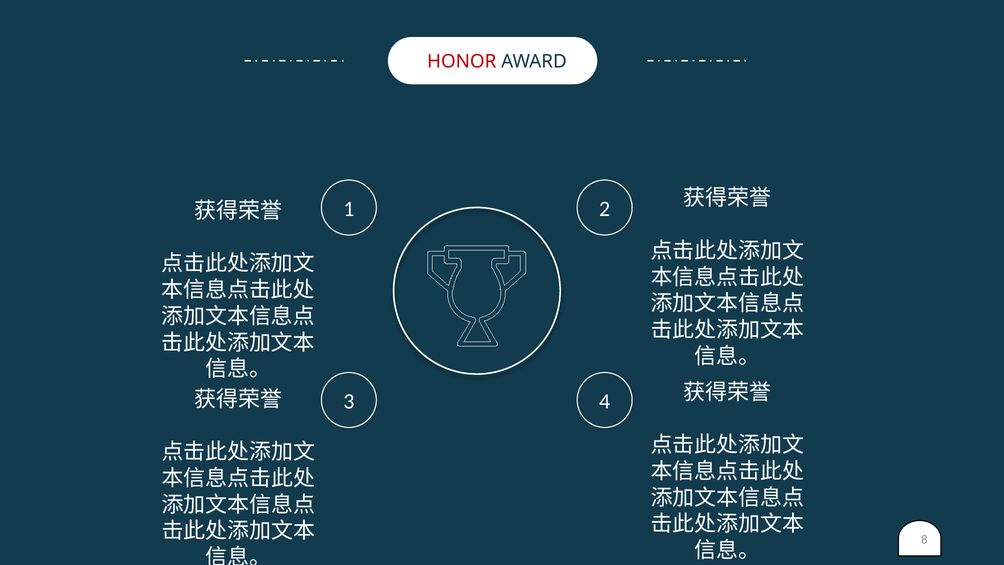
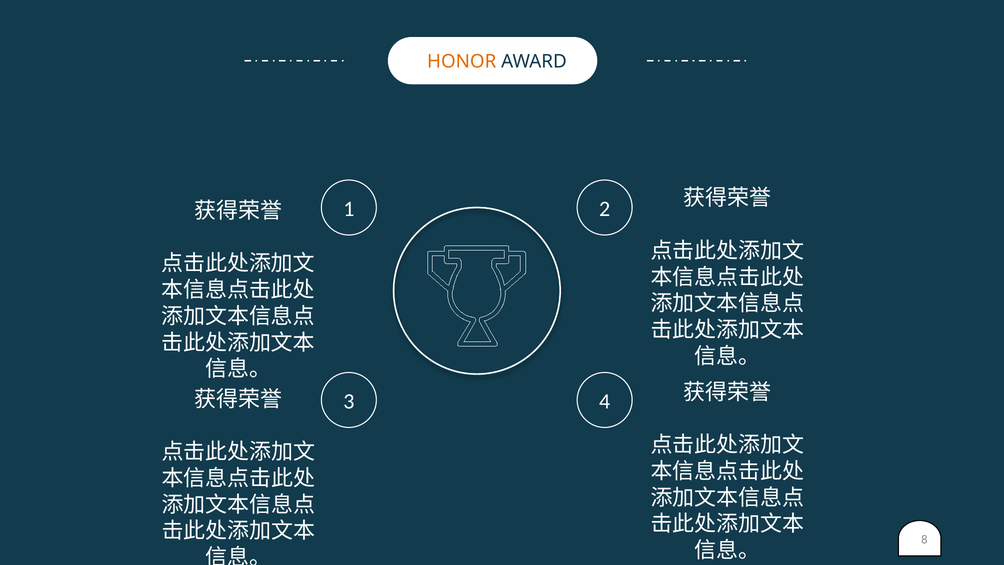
HONOR colour: red -> orange (462, 62)
